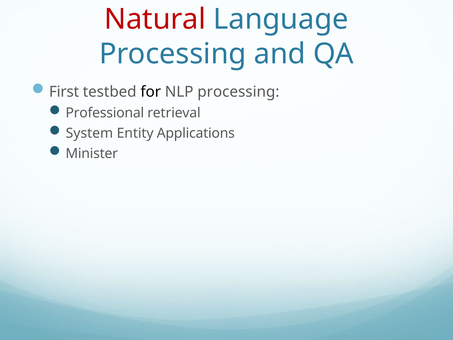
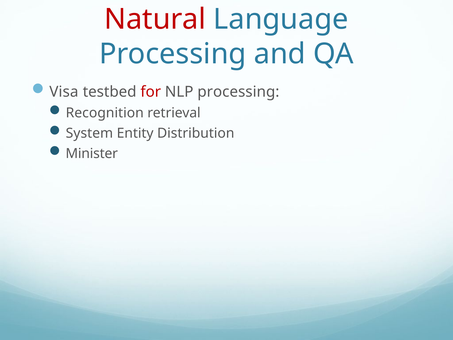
First: First -> Visa (64, 92)
for colour: black -> red (151, 92)
Professional: Professional -> Recognition (105, 113)
Applications: Applications -> Distribution (196, 133)
